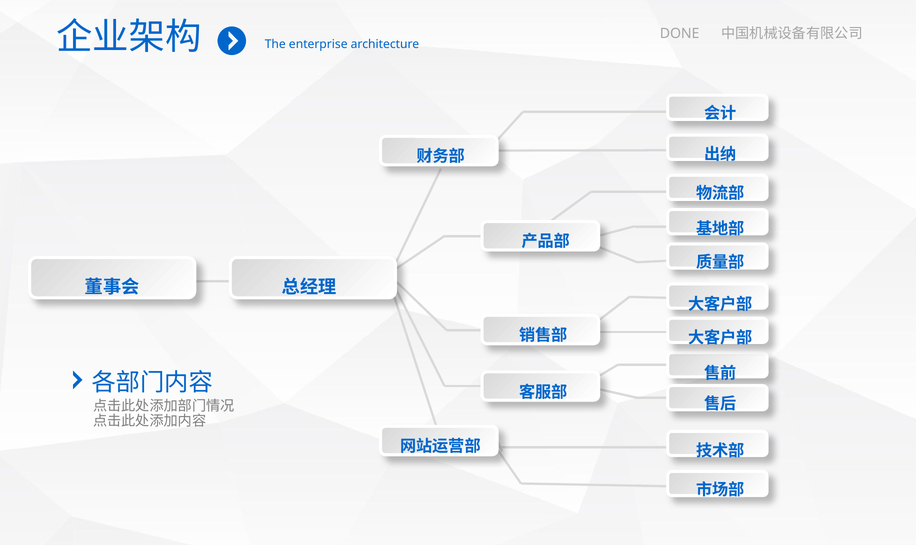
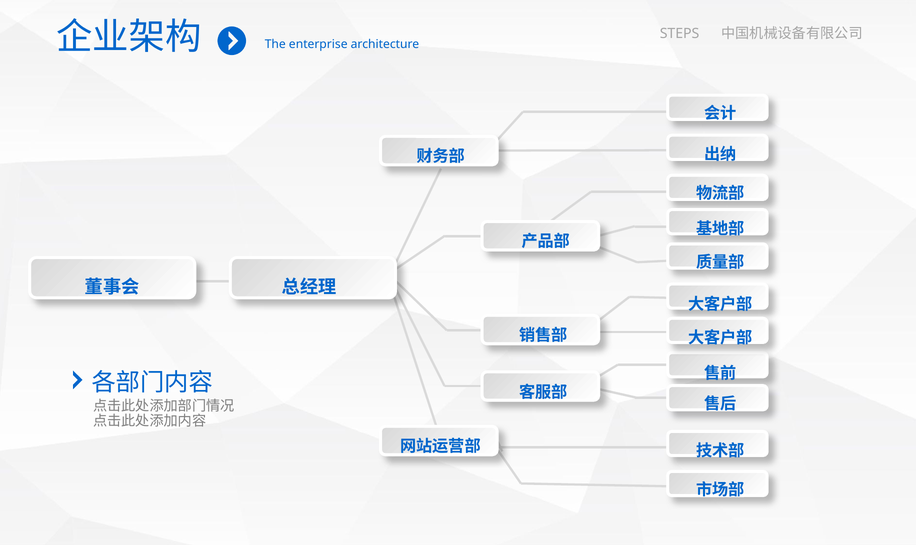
DONE: DONE -> STEPS (680, 34)
